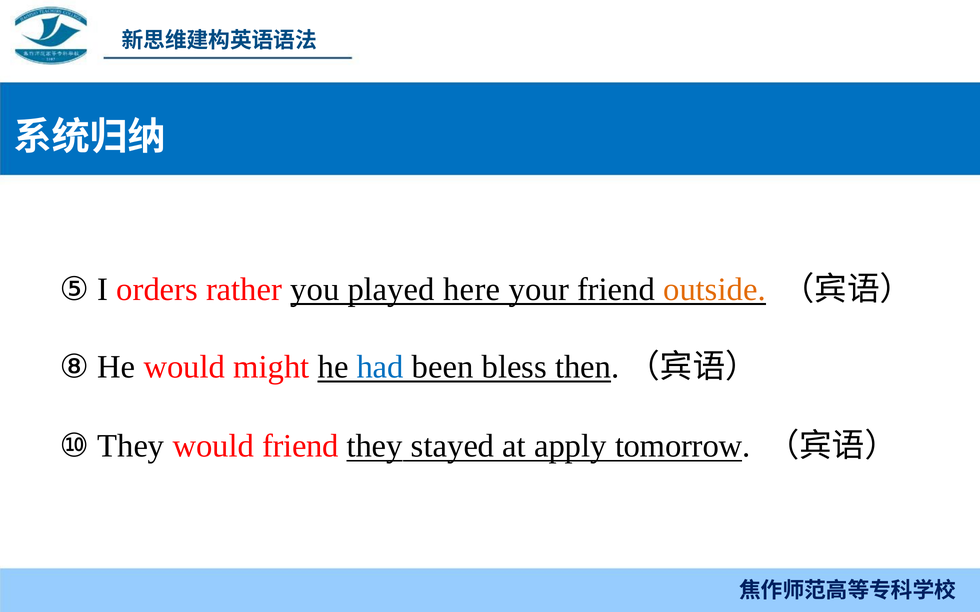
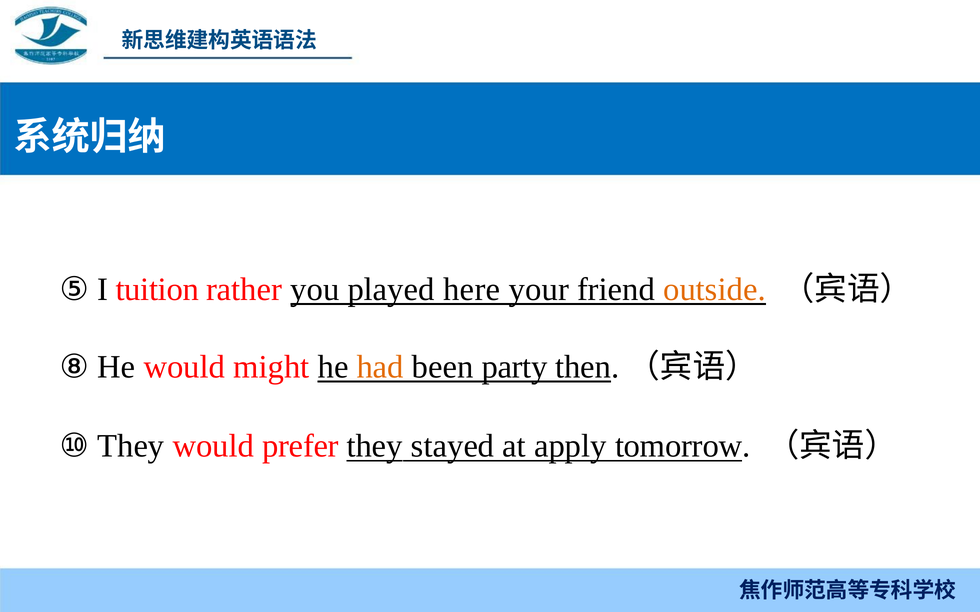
orders: orders -> tuition (157, 290)
had colour: blue -> orange (380, 367)
bless: bless -> party (514, 367)
would friend: friend -> prefer (300, 447)
